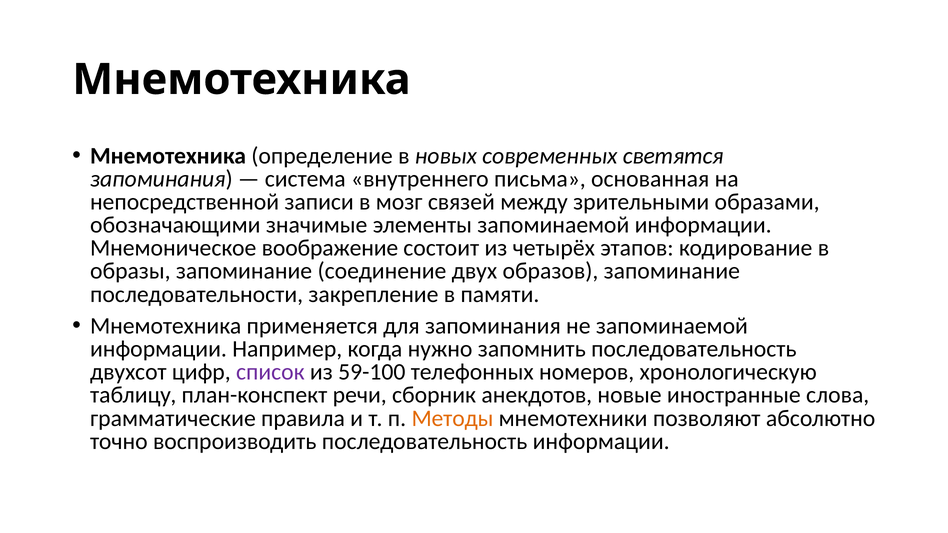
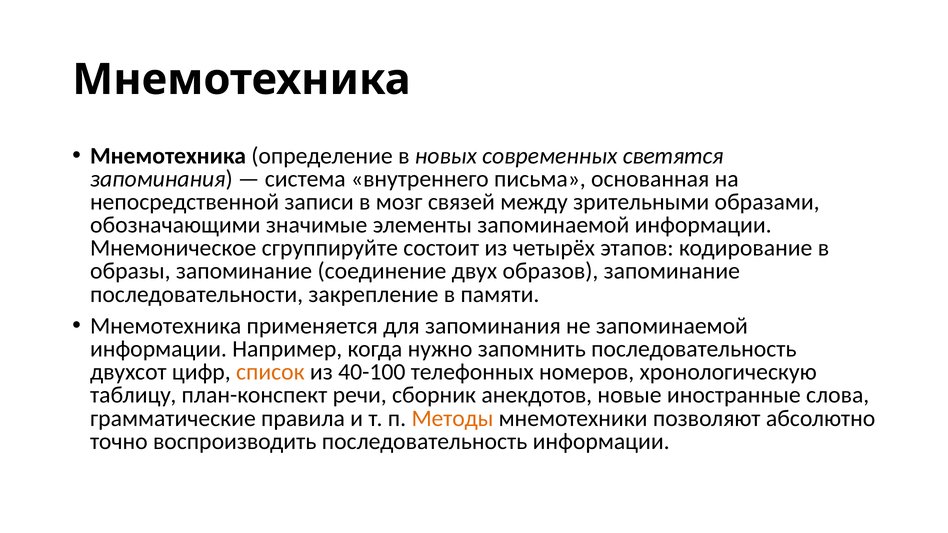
воображение: воображение -> сгруппируйте (330, 248)
список colour: purple -> orange (270, 372)
59-100: 59-100 -> 40-100 (372, 372)
